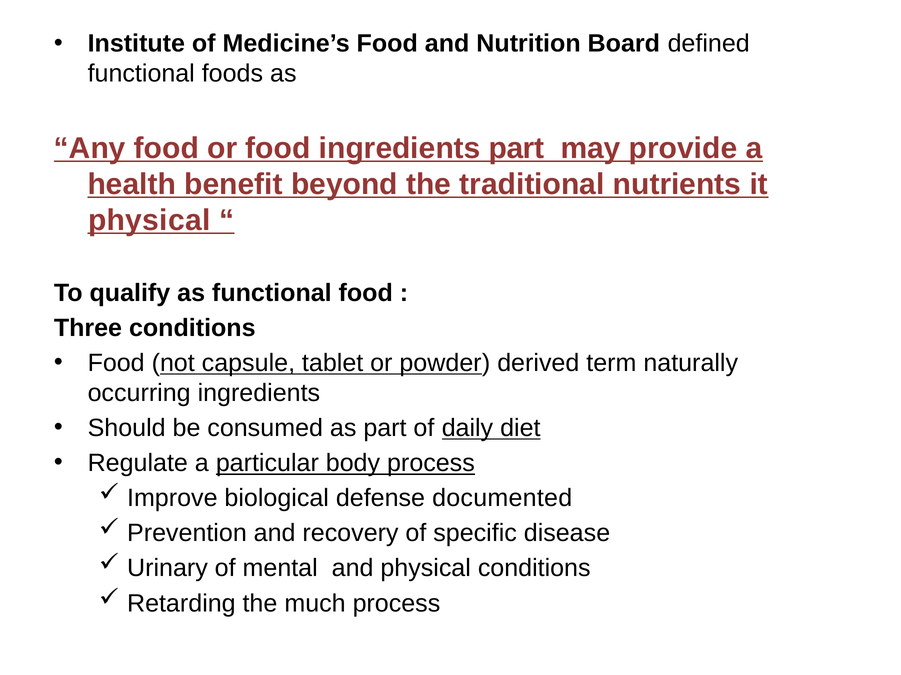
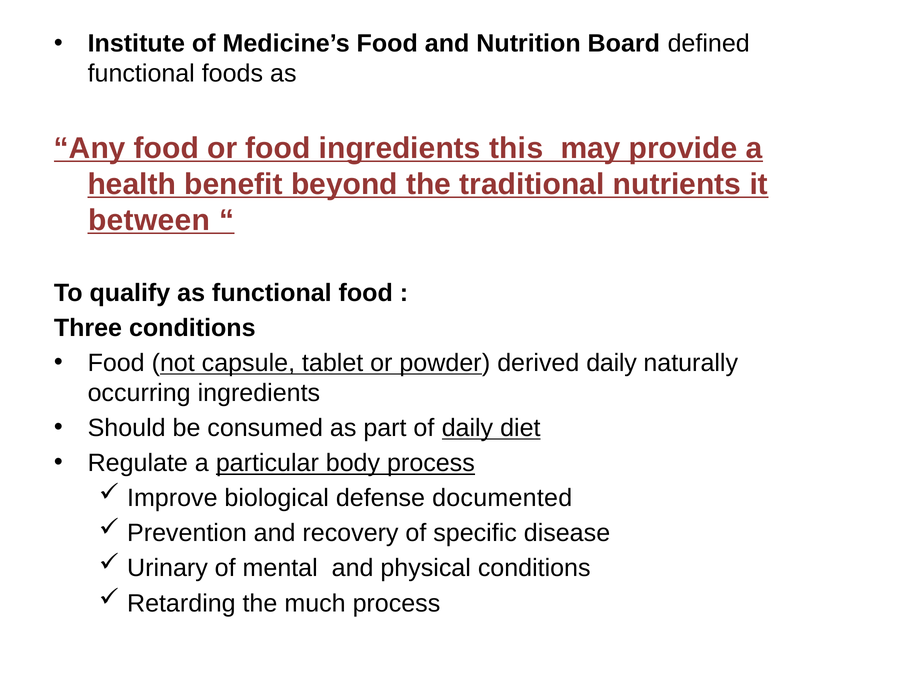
ingredients part: part -> this (516, 148)
physical: physical -> between (149, 220)
derived term: term -> daily (612, 363)
